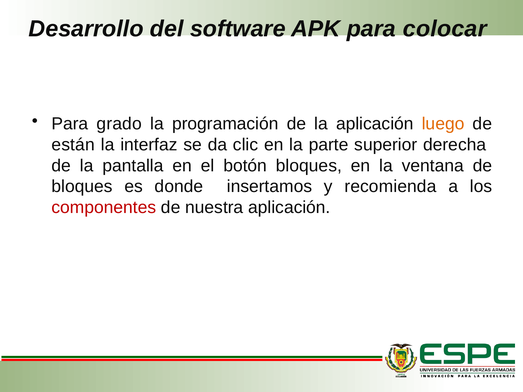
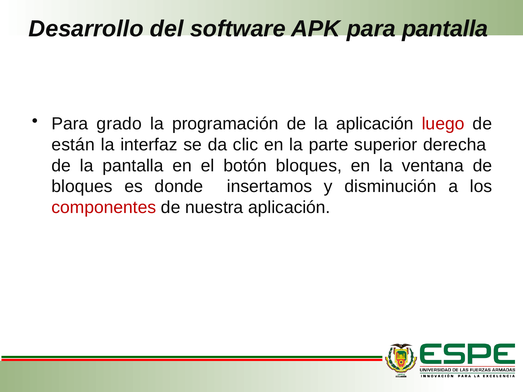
para colocar: colocar -> pantalla (445, 29)
luego colour: orange -> red (443, 124)
recomienda: recomienda -> disminución (390, 187)
